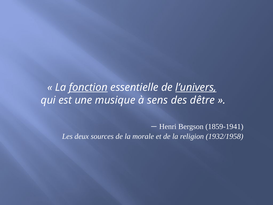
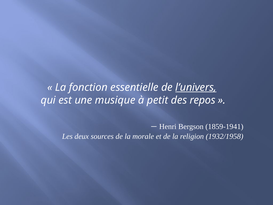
fonction underline: present -> none (88, 87)
sens: sens -> petit (158, 100)
dêtre: dêtre -> repos (203, 100)
